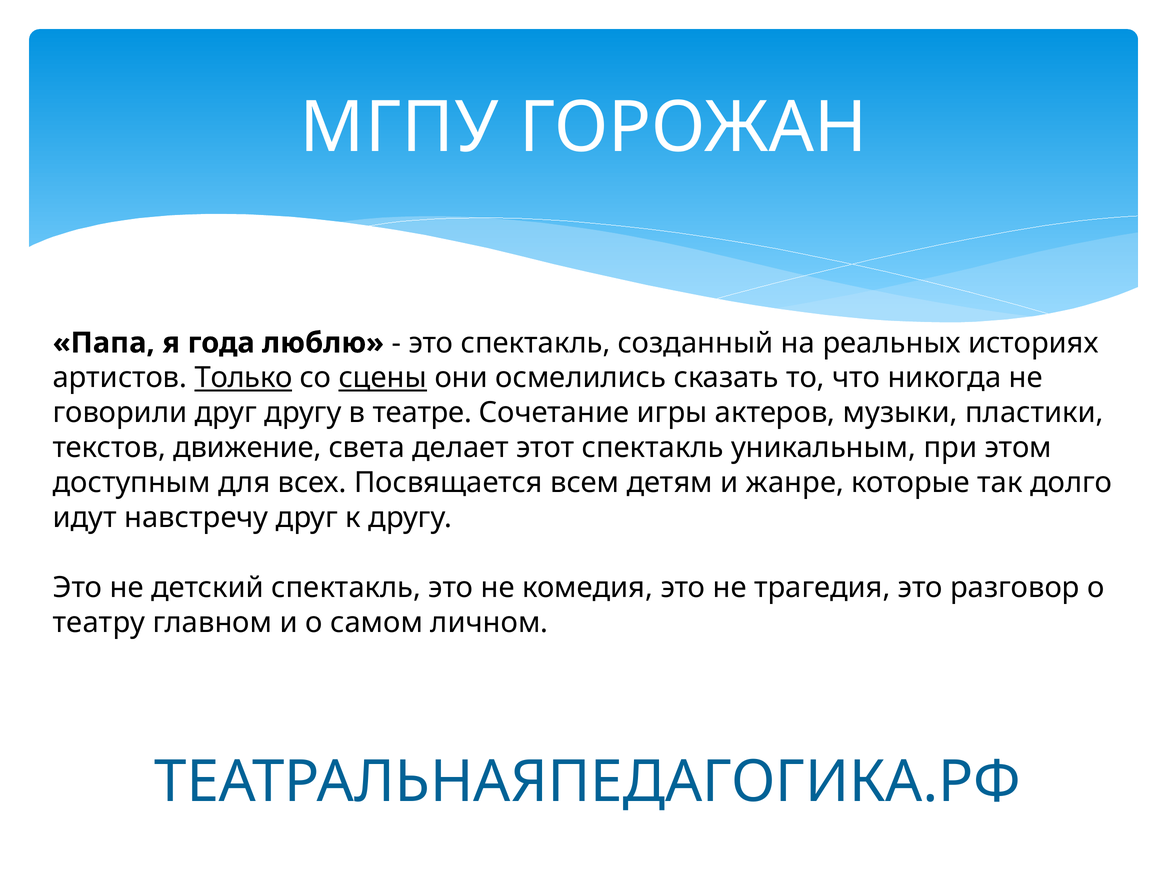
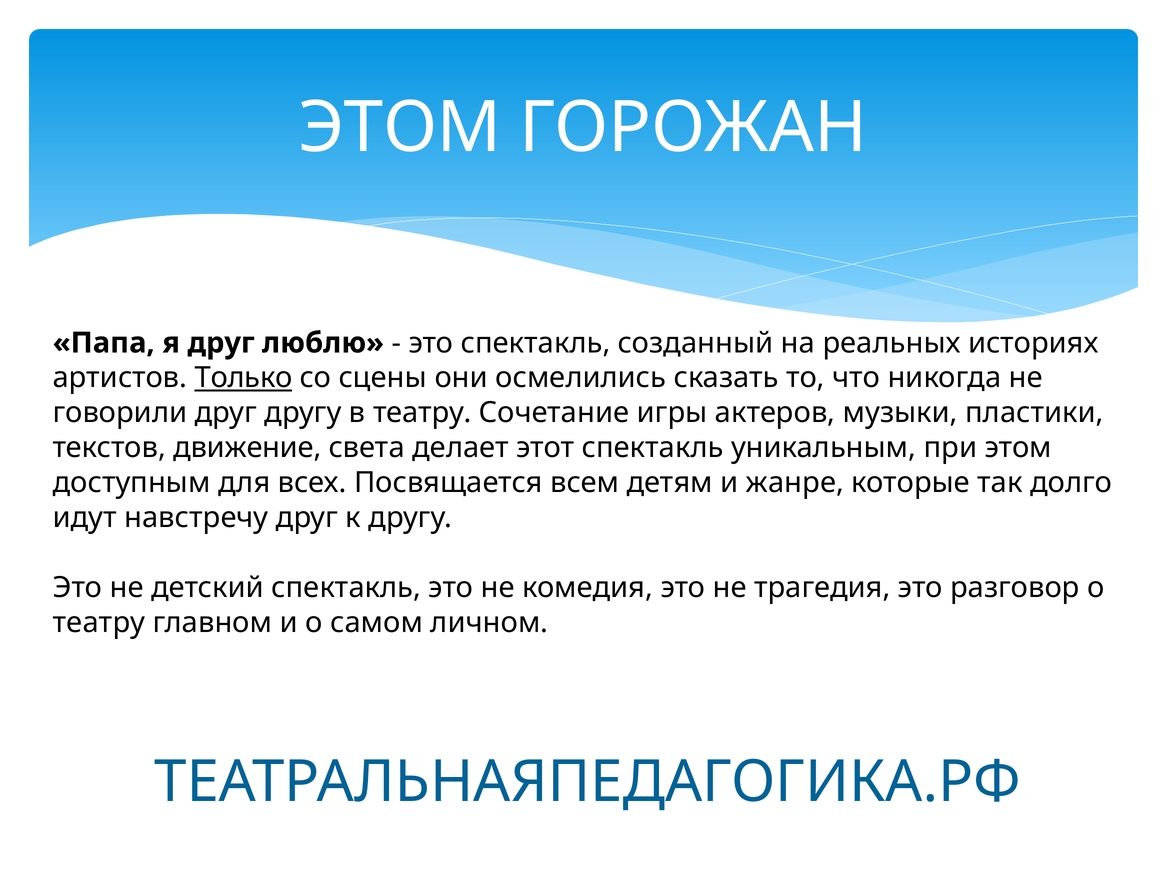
МГПУ: МГПУ -> ЭТОМ (400, 128)
я года: года -> друг (221, 343)
сцены underline: present -> none (383, 378)
в театре: театре -> театру (422, 413)
